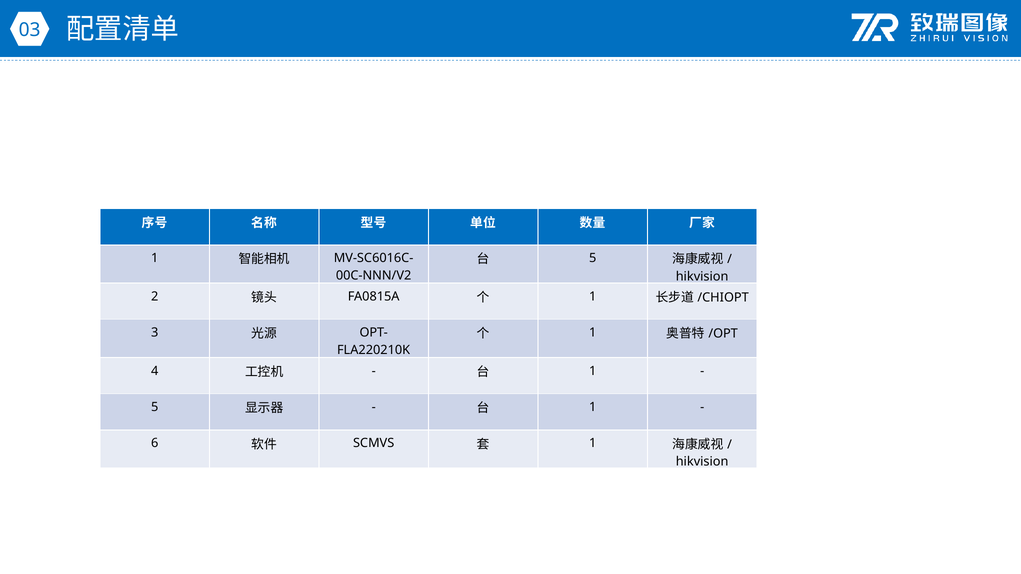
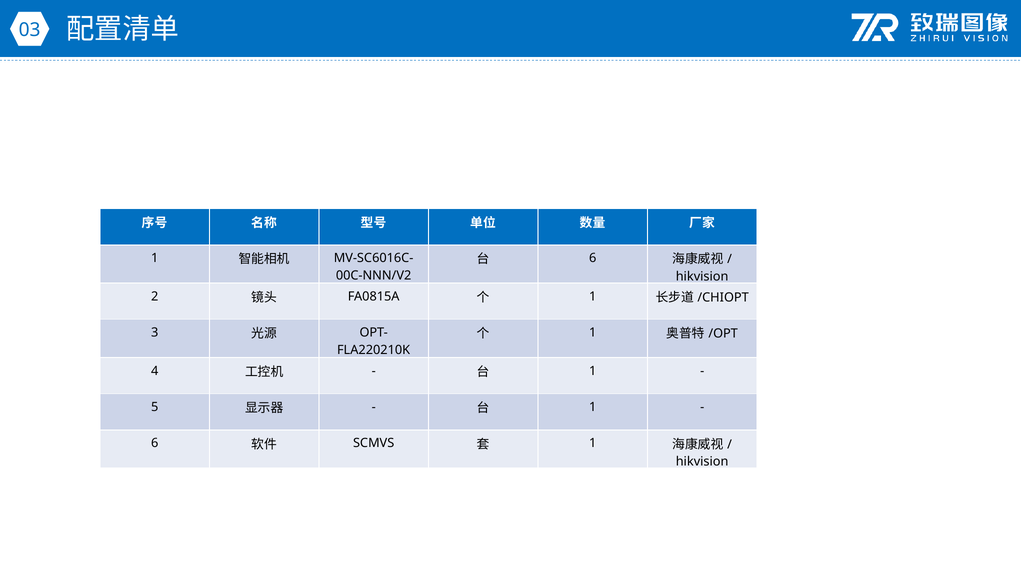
5: 5 -> 6 (593, 258)
